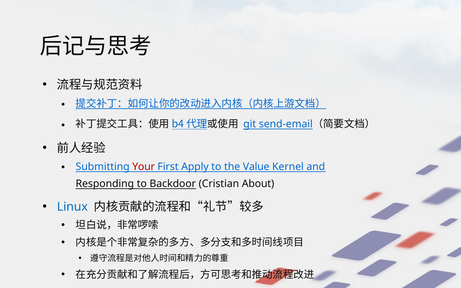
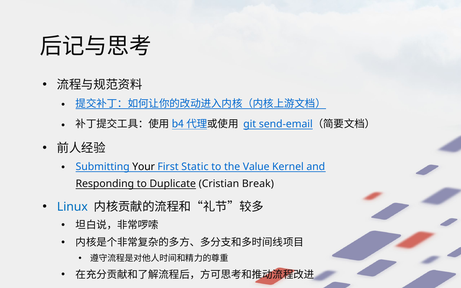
Your colour: red -> black (144, 167)
Apply: Apply -> Static (195, 167)
Backdoor: Backdoor -> Duplicate (173, 184)
About: About -> Break (258, 184)
